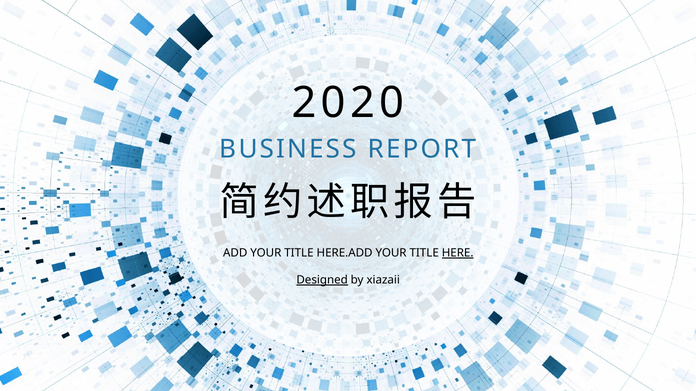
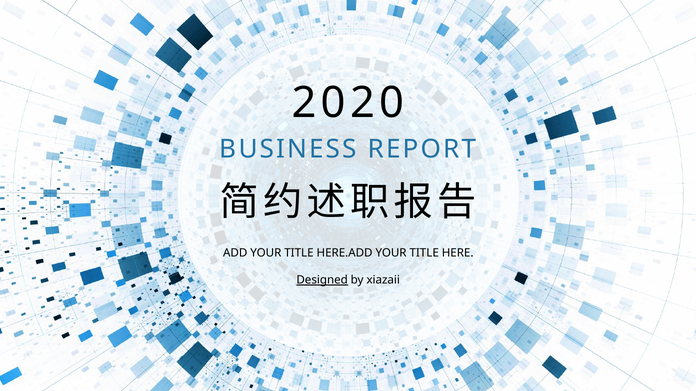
HERE underline: present -> none (458, 253)
